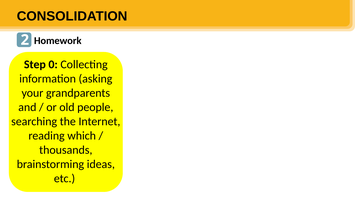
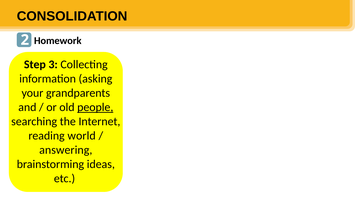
0: 0 -> 3 (53, 64)
people underline: none -> present (95, 107)
which: which -> world (82, 135)
thousands: thousands -> answering (66, 150)
